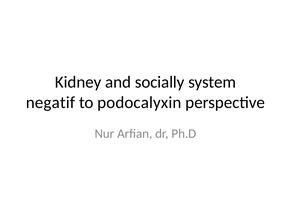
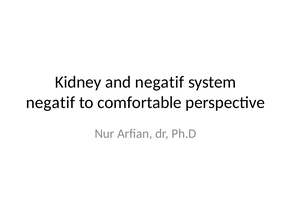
and socially: socially -> negatif (160, 82)
podocalyxin: podocalyxin -> comfortable (139, 103)
